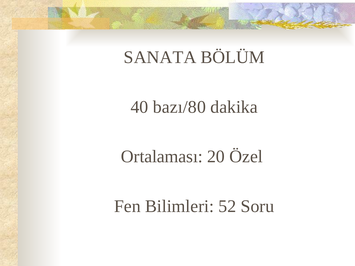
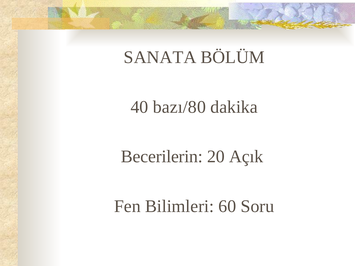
Ortalaması: Ortalaması -> Becerilerin (162, 157)
Özel: Özel -> Açık (246, 157)
52: 52 -> 60 (227, 206)
